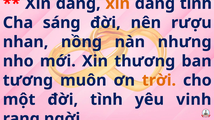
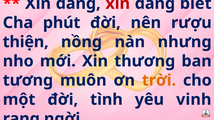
xin colour: orange -> red (118, 4)
tinh: tinh -> biết (196, 4)
sáng: sáng -> phút (62, 23)
nhan: nhan -> thiện (26, 42)
